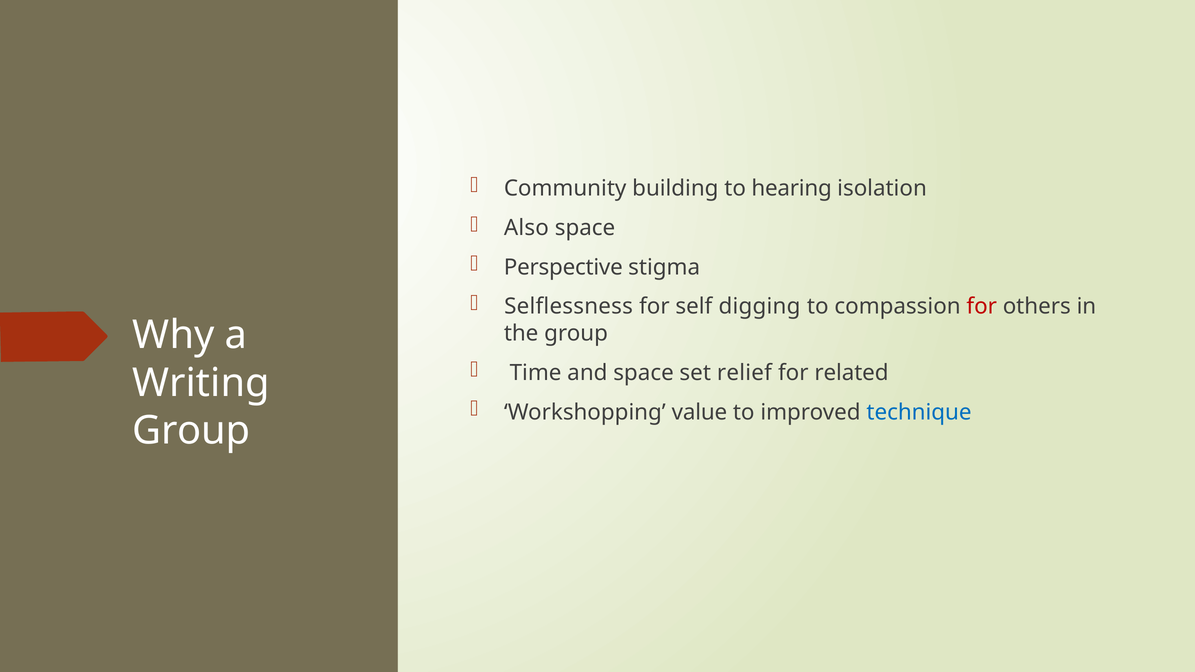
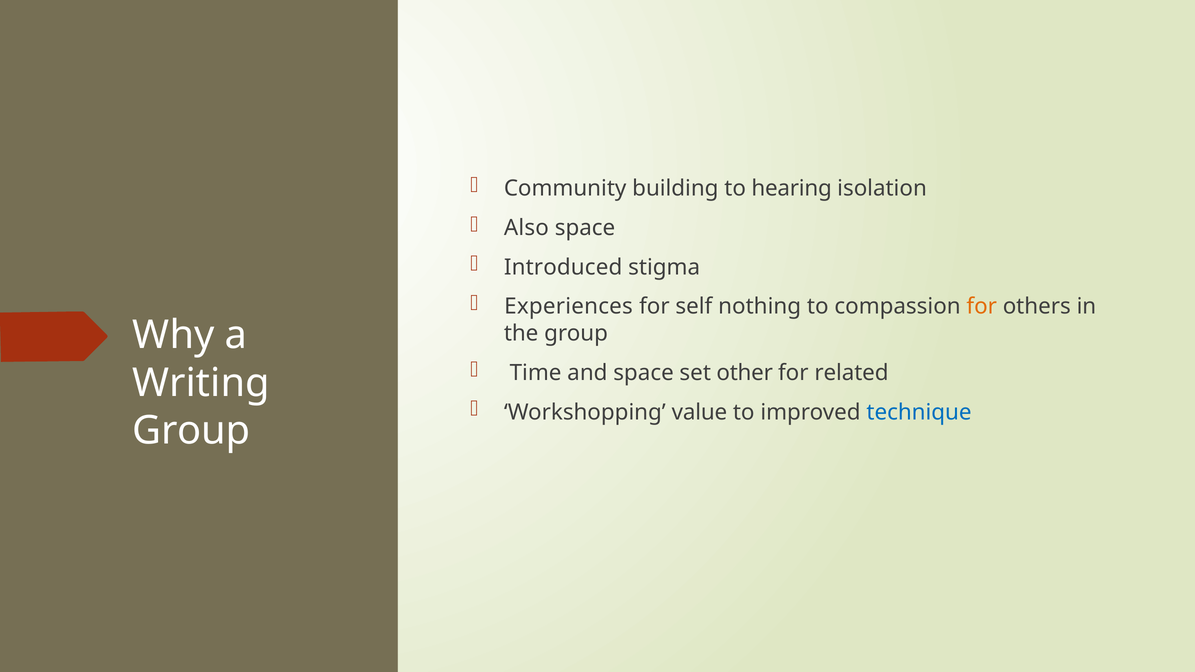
Perspective: Perspective -> Introduced (563, 267)
Selflessness: Selflessness -> Experiences (569, 307)
digging: digging -> nothing (760, 307)
for colour: red -> orange (982, 307)
relief: relief -> other (745, 373)
